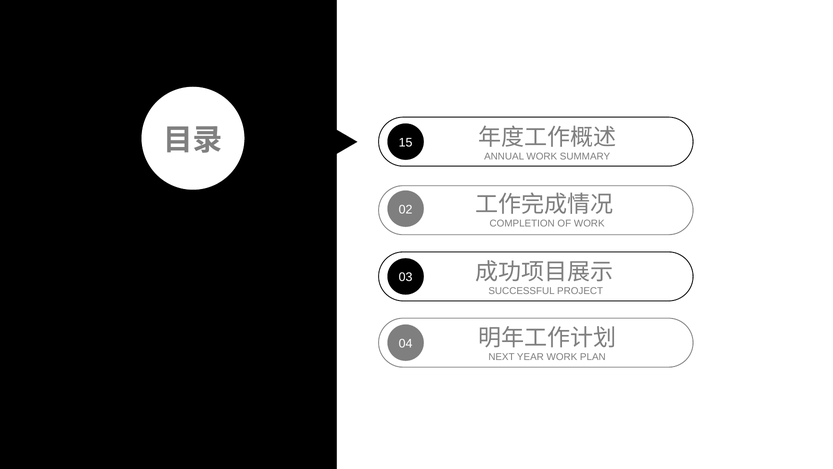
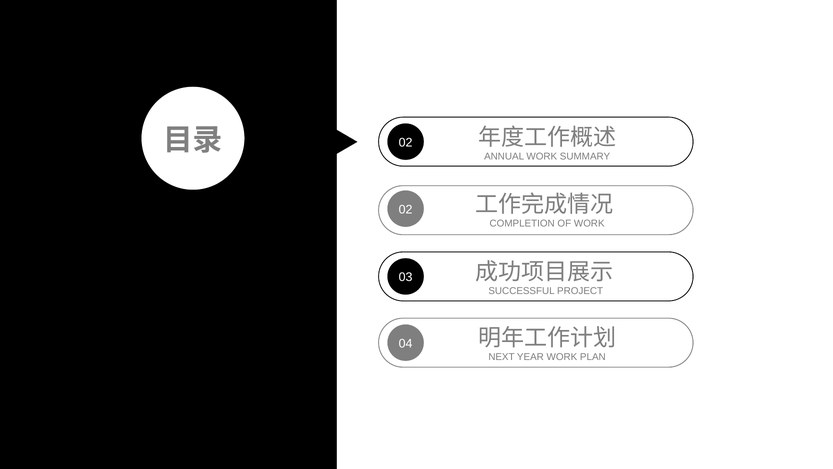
15: 15 -> 02 (406, 142)
